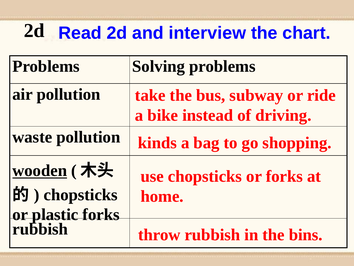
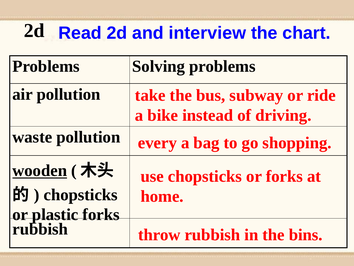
kinds: kinds -> every (157, 142)
